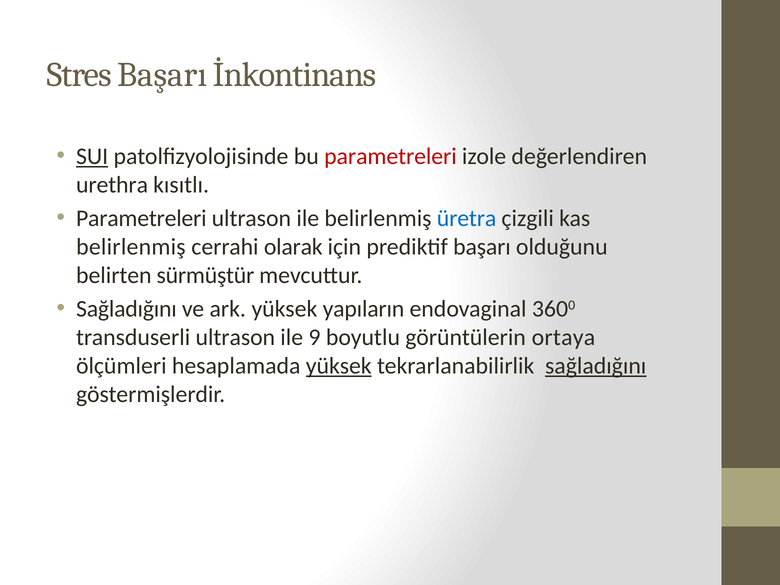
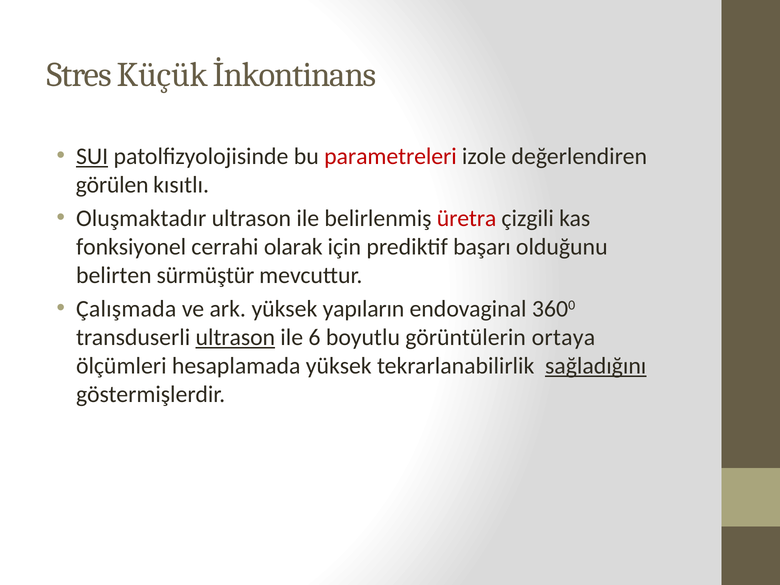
Stres Başarı: Başarı -> Küçük (162, 75)
urethra: urethra -> görülen (112, 185)
Parametreleri: Parametreleri -> Oluşmaktadır (141, 218)
üretra colour: blue -> red (467, 218)
belirlenmiş: belirlenmiş -> fonksiyonel (131, 247)
Sağladığını: Sağladığını -> Çalışmada (126, 309)
ultrason underline: none -> present (235, 337)
9: 9 -> 6 (314, 337)
yüksek underline: present -> none (339, 366)
